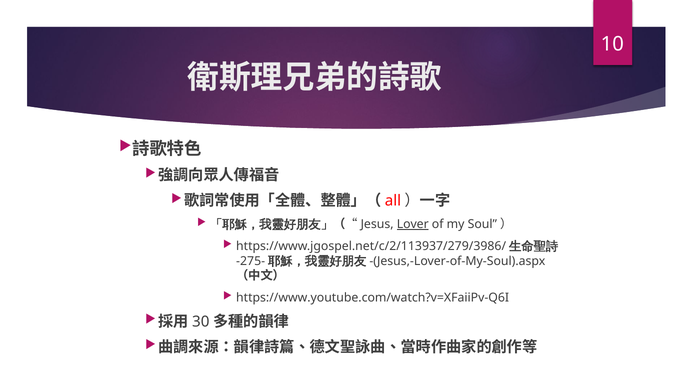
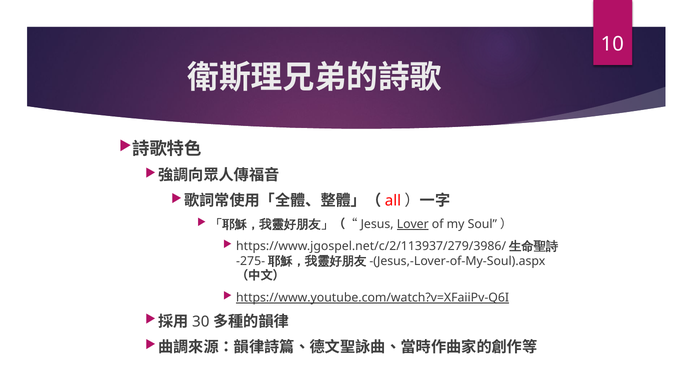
https://www.youtube.com/watch?v=XFaiiPv-Q6I underline: none -> present (373, 298)
